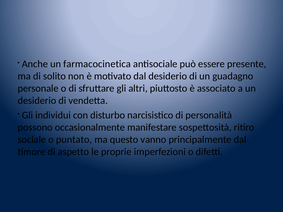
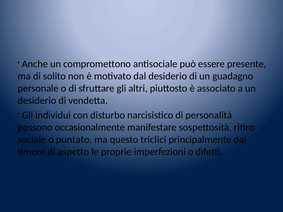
farmacocinetica: farmacocinetica -> compromettono (97, 64)
vanno: vanno -> triclici (153, 140)
